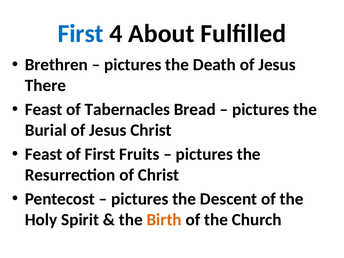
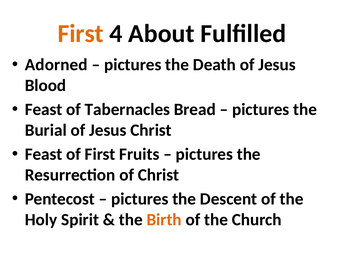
First colour: blue -> orange (81, 34)
Brethren: Brethren -> Adorned (56, 65)
There: There -> Blood (46, 85)
